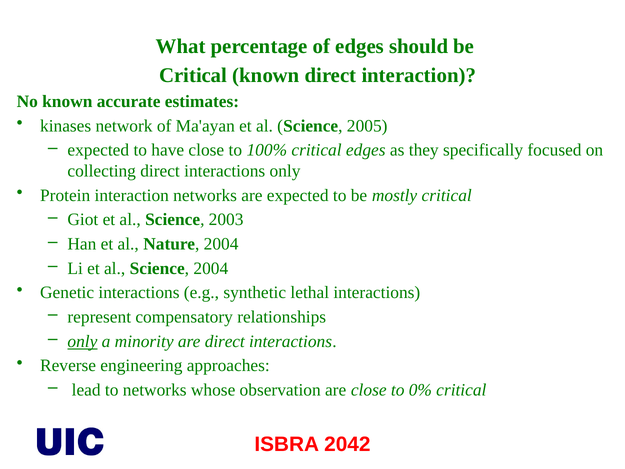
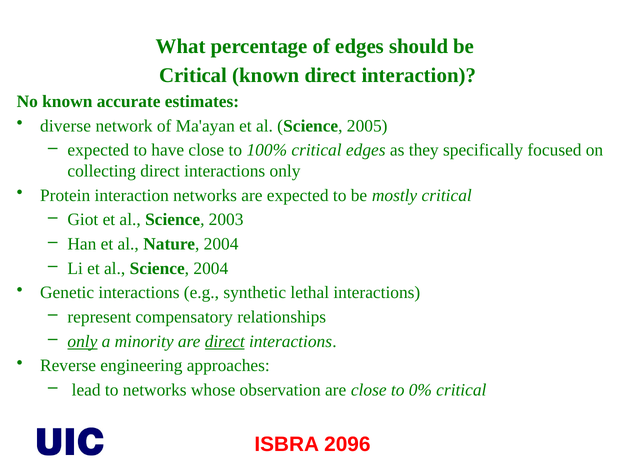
kinases: kinases -> diverse (66, 126)
direct underline: none -> present (225, 341)
2042: 2042 -> 2096 (347, 444)
